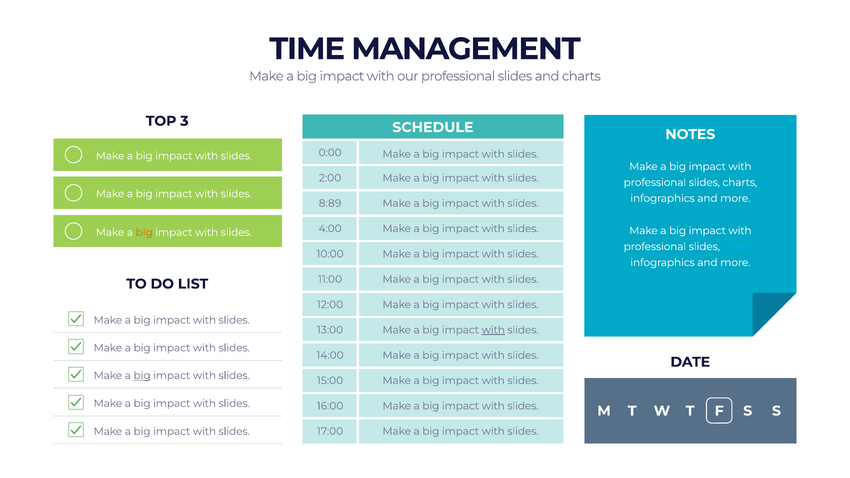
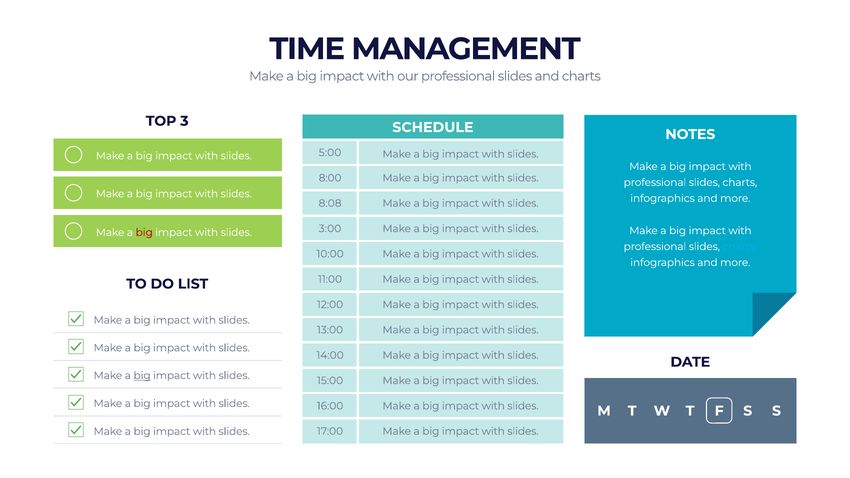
0:00: 0:00 -> 5:00 (330, 153)
2:00: 2:00 -> 8:00 (330, 178)
8:89: 8:89 -> 8:08 (330, 203)
4:00: 4:00 -> 3:00 (330, 229)
big colour: orange -> red (144, 232)
with underline: present -> none (493, 330)
